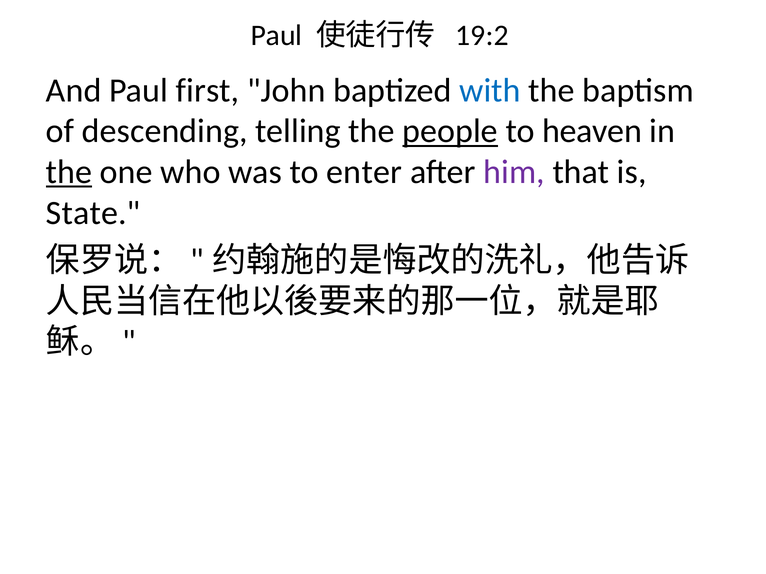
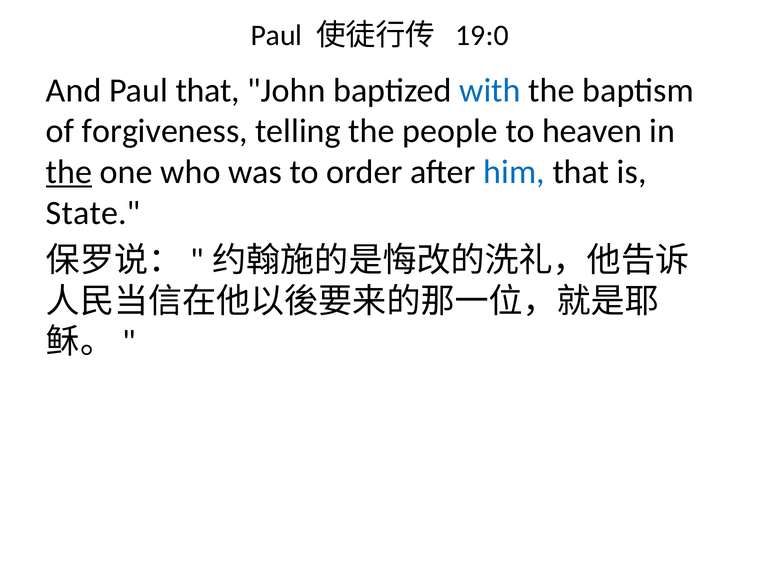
19:2: 19:2 -> 19:0 (482, 35)
Paul first: first -> that (208, 90)
descending: descending -> forgiveness (165, 131)
people underline: present -> none (450, 131)
enter: enter -> order (364, 172)
him colour: purple -> blue (514, 172)
